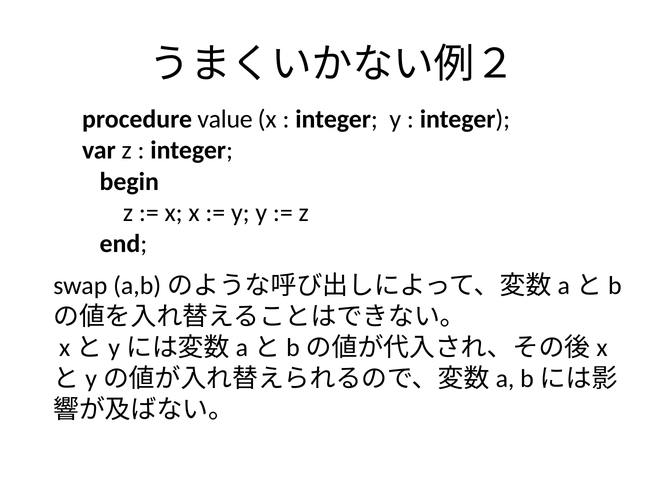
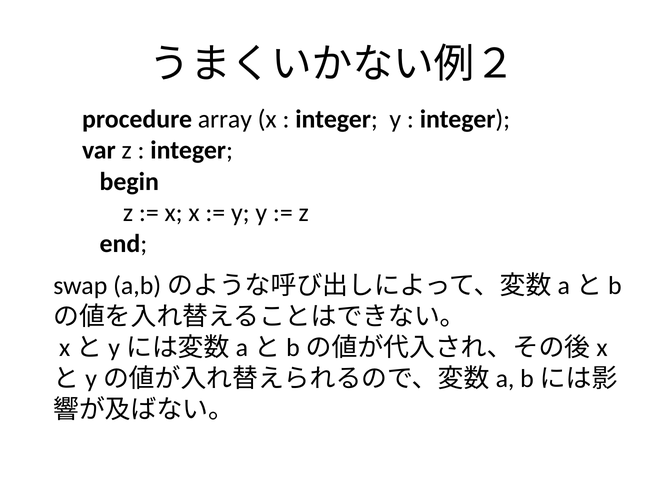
value: value -> array (225, 119)
